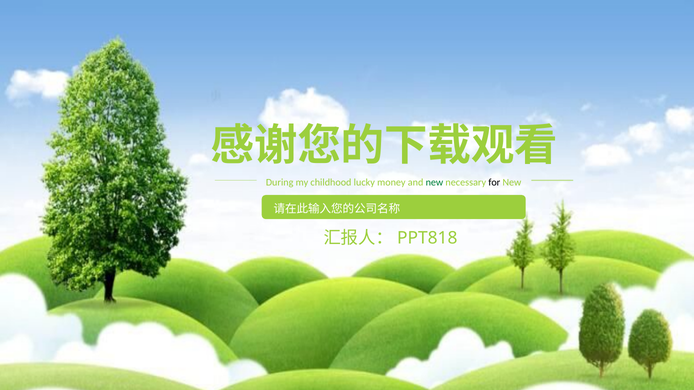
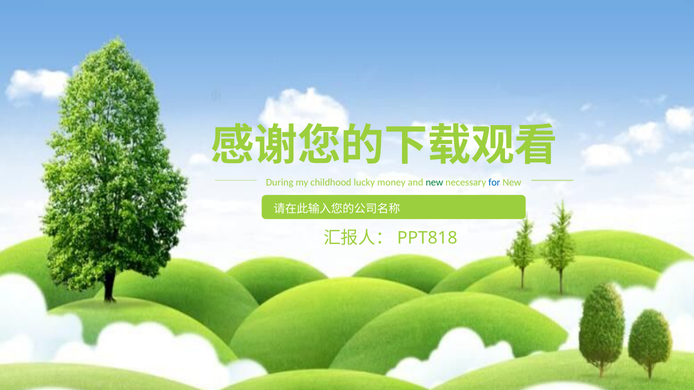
for colour: black -> blue (494, 183)
